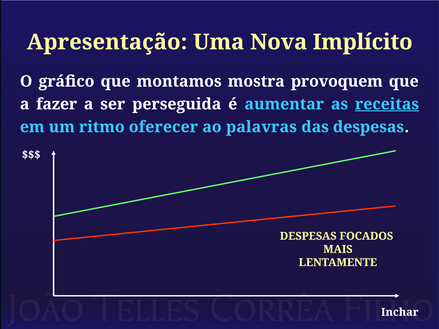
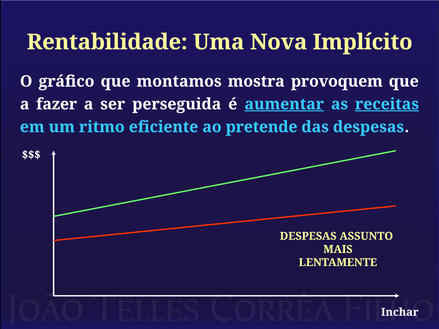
Apresentação: Apresentação -> Rentabilidade (107, 42)
aumentar underline: none -> present (284, 104)
oferecer: oferecer -> eficiente (164, 127)
palavras: palavras -> pretende (262, 127)
FOCADOS: FOCADOS -> ASSUNTO (366, 236)
